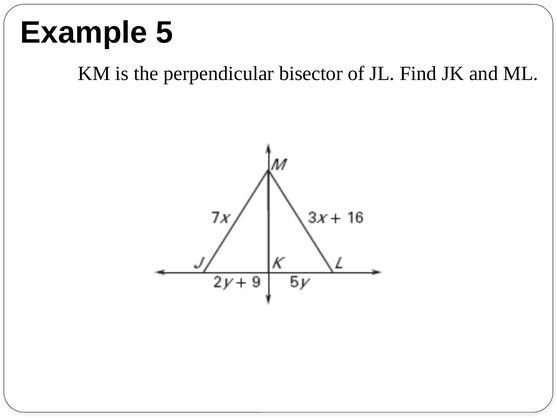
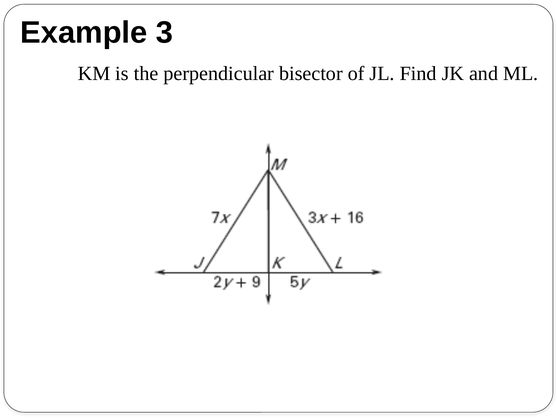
5: 5 -> 3 (165, 33)
